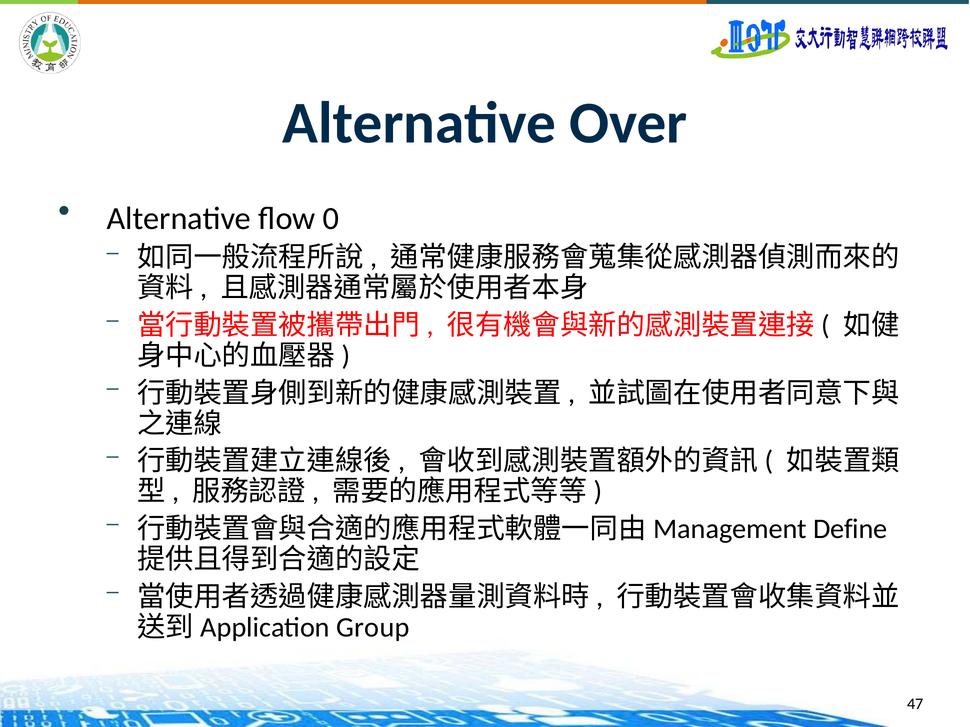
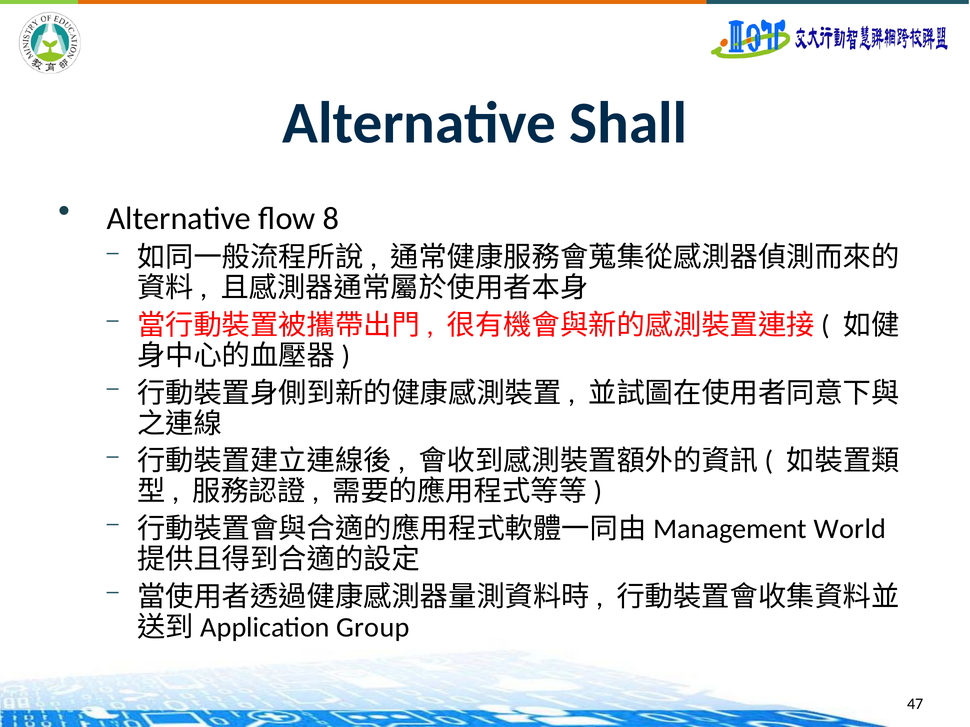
Over: Over -> Shall (628, 123)
0: 0 -> 8 (331, 219)
Define: Define -> World (850, 529)
